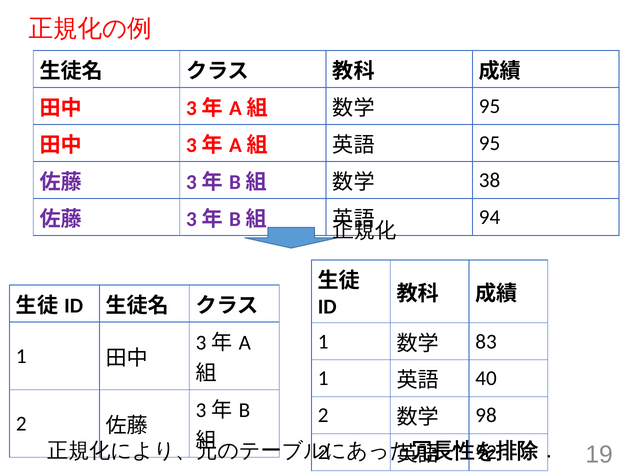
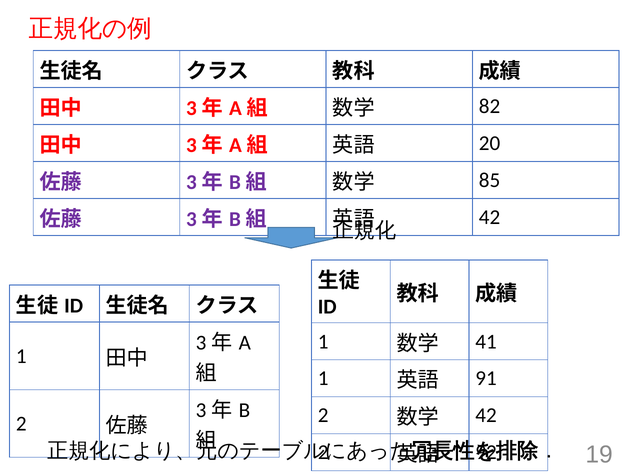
95: 95 -> 82 (490, 106)
95: 95 -> 20 (490, 143)
38: 38 -> 85 (490, 180)
94: 94 -> 42 (490, 217)
83: 83 -> 41 (486, 341)
40: 40 -> 91 (486, 378)
98: 98 -> 42 (486, 415)
